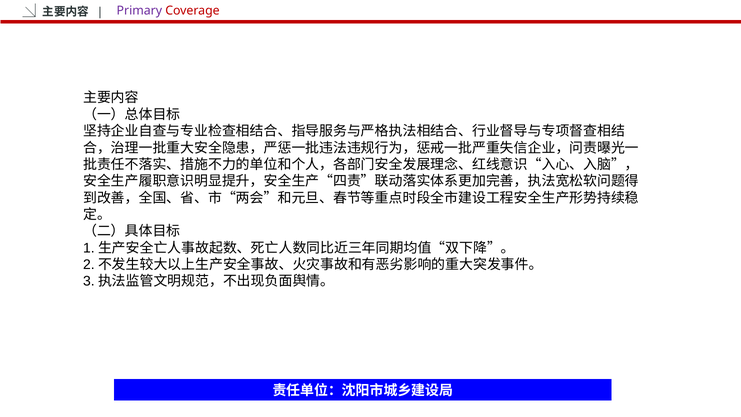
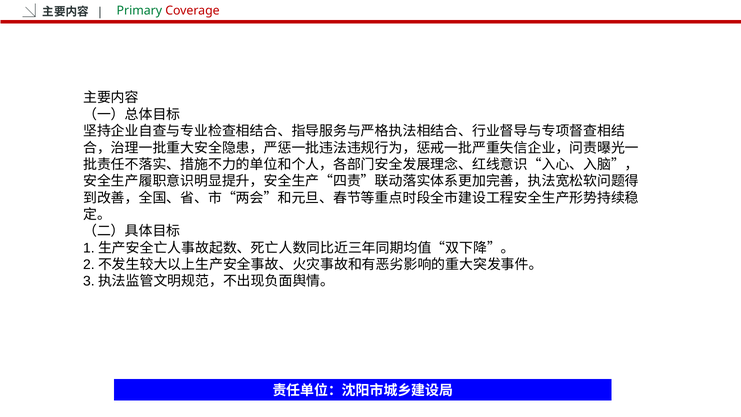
Primary colour: purple -> green (139, 11)
